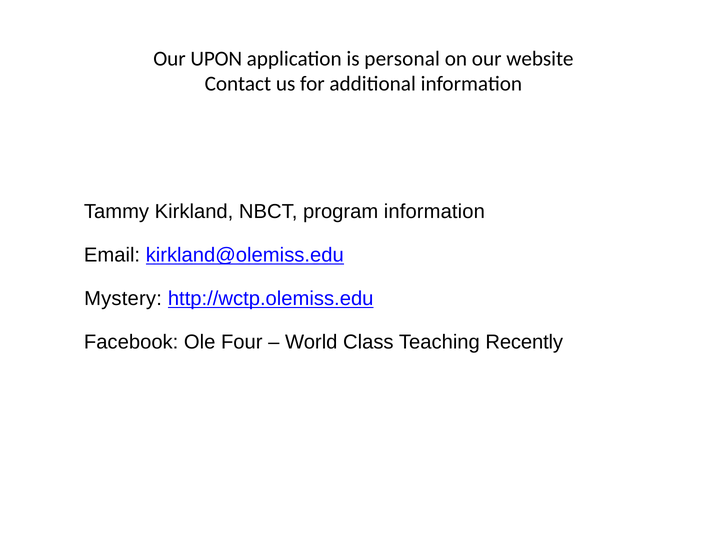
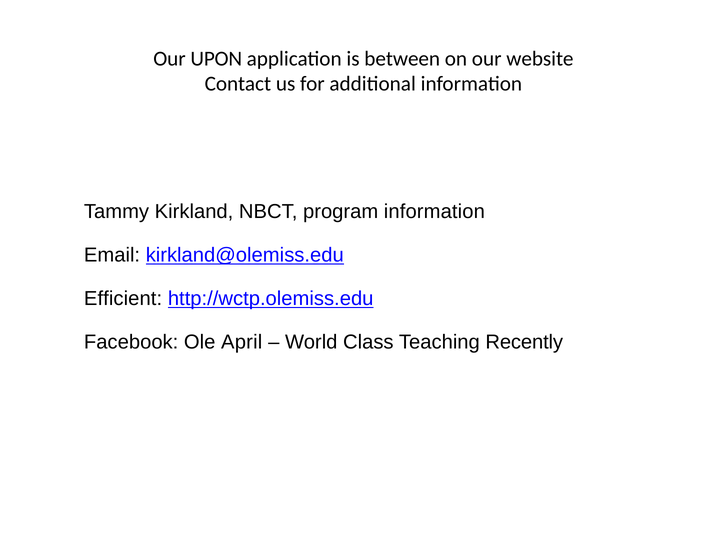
personal: personal -> between (402, 59)
Mystery: Mystery -> Efficient (123, 299)
Four: Four -> April (242, 342)
